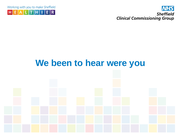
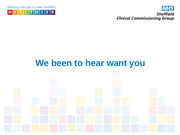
were: were -> want (117, 63)
